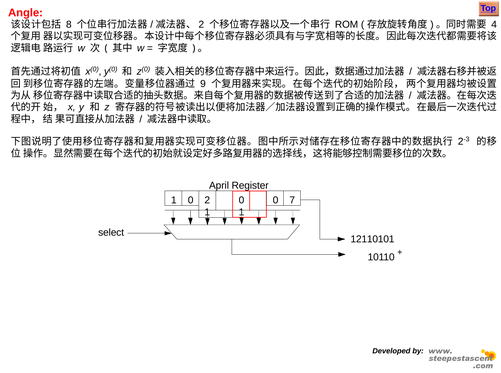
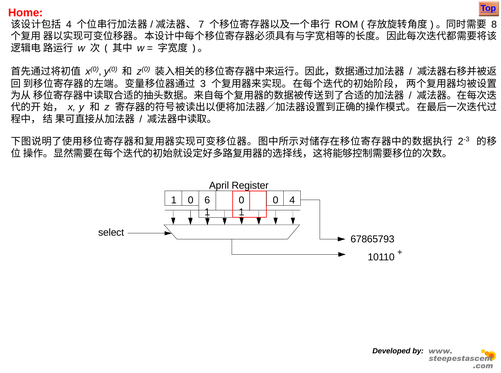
Angle: Angle -> Home (26, 13)
8: 8 -> 4 (69, 25)
2: 2 -> 7 (201, 25)
4: 4 -> 8 (494, 25)
9: 9 -> 3 (203, 84)
0 2: 2 -> 6 (207, 200)
0 7: 7 -> 4 (292, 200)
12110101: 12110101 -> 67865793 (372, 239)
